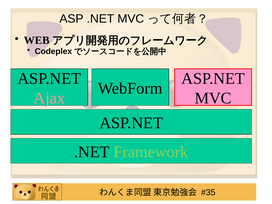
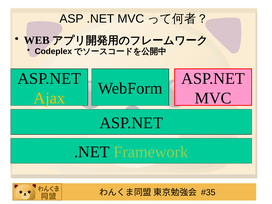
Ajax colour: pink -> yellow (49, 98)
